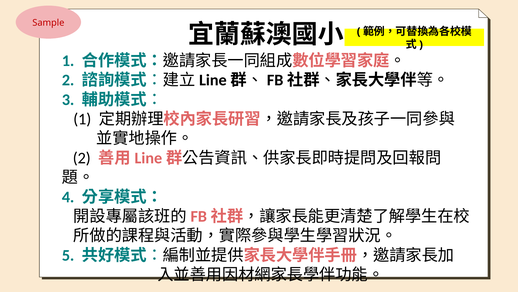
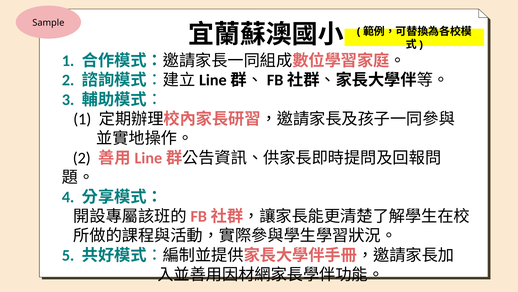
Sample colour: red -> black (48, 23)
